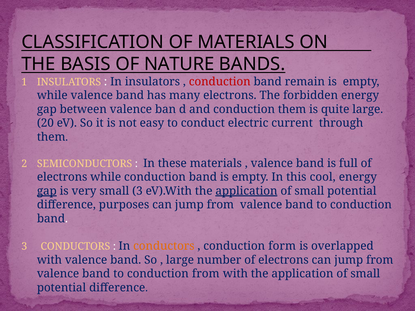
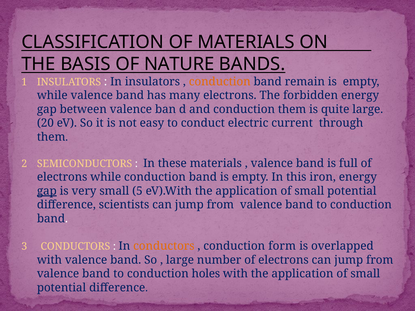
conduction colour: red -> orange (220, 82)
cool: cool -> iron (323, 177)
small 3: 3 -> 5 (137, 191)
application underline: present -> none (246, 191)
purposes: purposes -> scientists (124, 205)
conduction from: from -> holes (206, 274)
